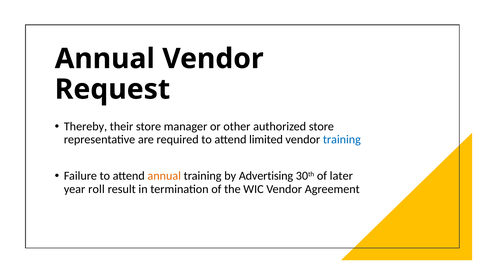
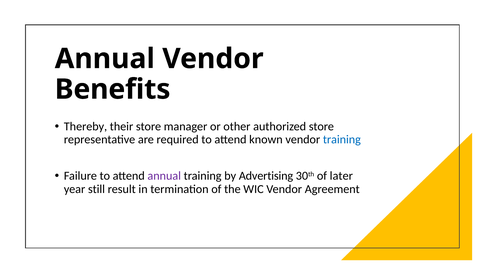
Request: Request -> Benefits (113, 89)
limited: limited -> known (266, 140)
annual colour: orange -> purple (164, 176)
roll: roll -> still (97, 189)
